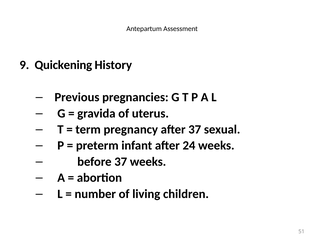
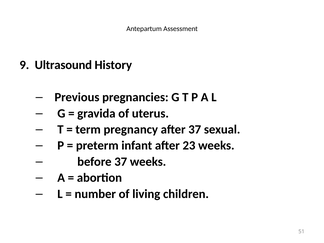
Quickening: Quickening -> Ultrasound (63, 65)
24: 24 -> 23 (189, 146)
